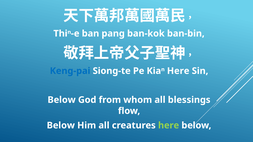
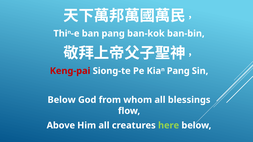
Keng-pai colour: blue -> red (70, 71)
Here: Here -> Pang (178, 71)
Below: Below -> Above (61, 126)
